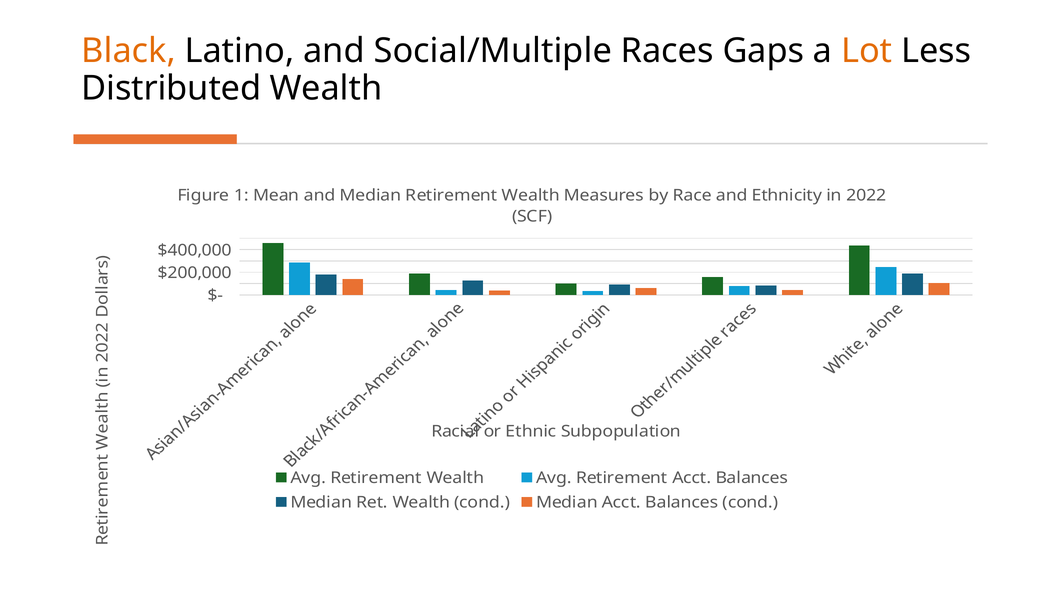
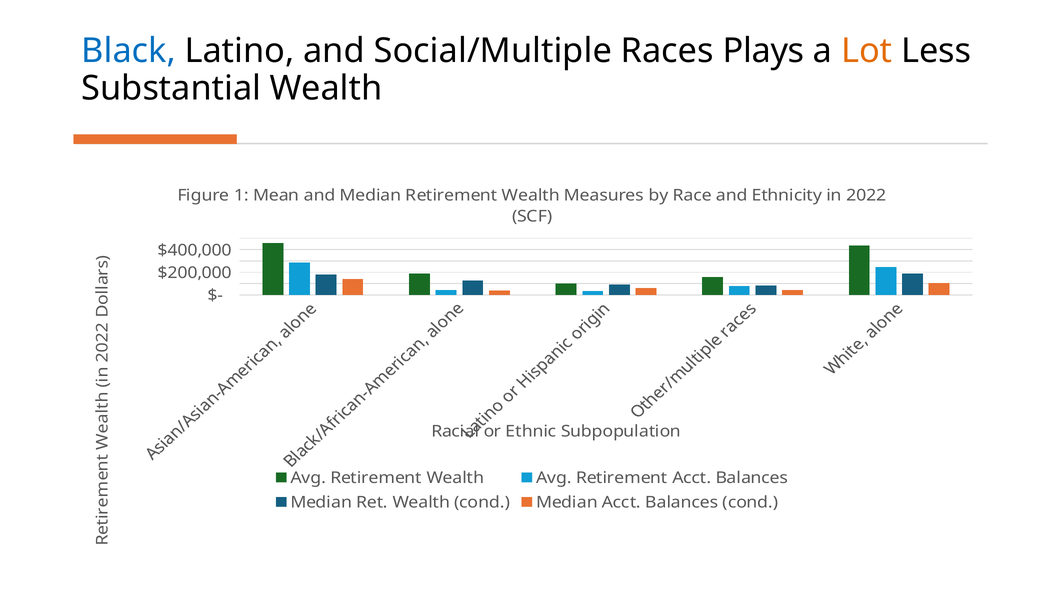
Black colour: orange -> blue (129, 51)
Gaps: Gaps -> Plays (763, 51)
Distributed: Distributed -> Substantial (171, 88)
